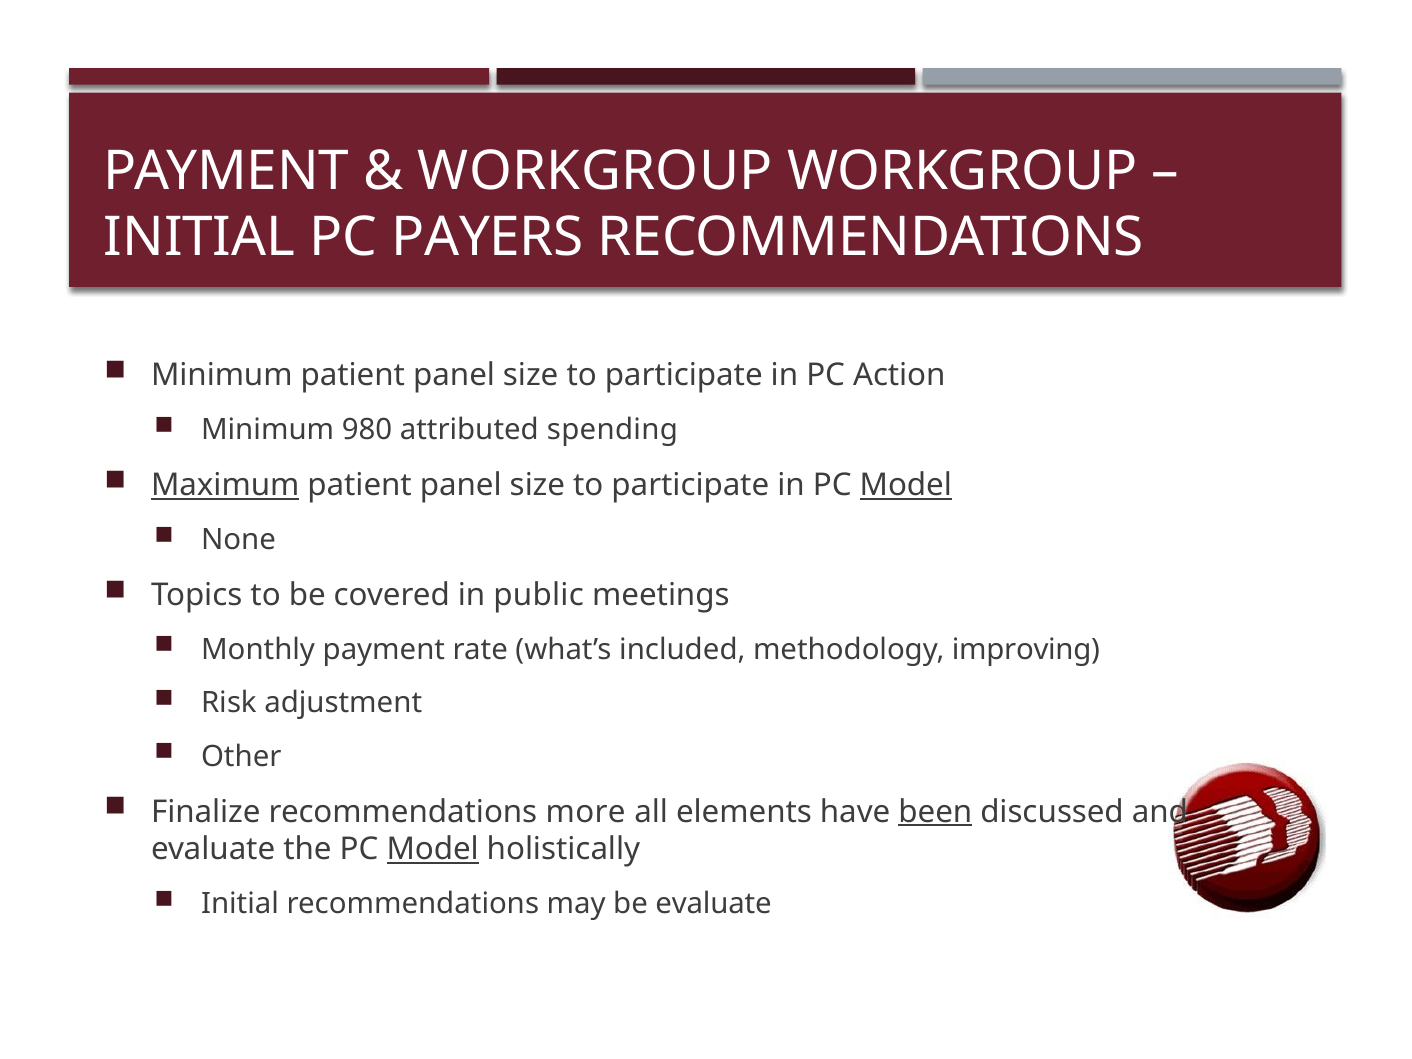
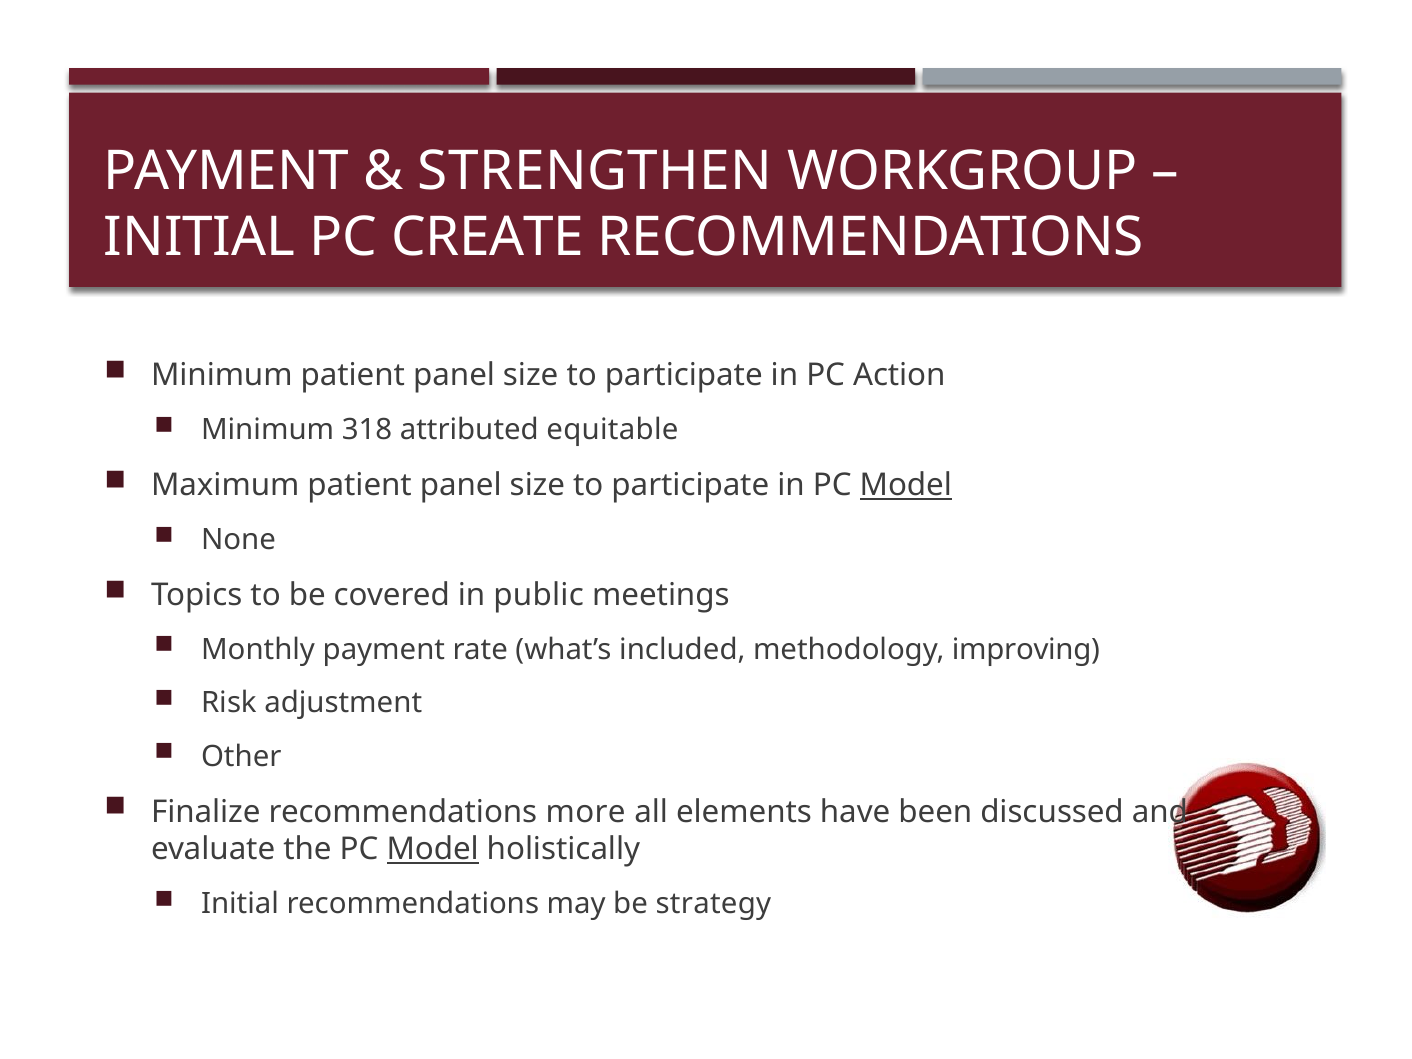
WORKGROUP: WORKGROUP -> STRENGTHEN (595, 171)
PAYERS: PAYERS -> CREATE (488, 237)
980: 980 -> 318 (367, 430)
spending: spending -> equitable (612, 430)
Maximum underline: present -> none (225, 485)
been underline: present -> none (935, 812)
be evaluate: evaluate -> strategy (713, 904)
